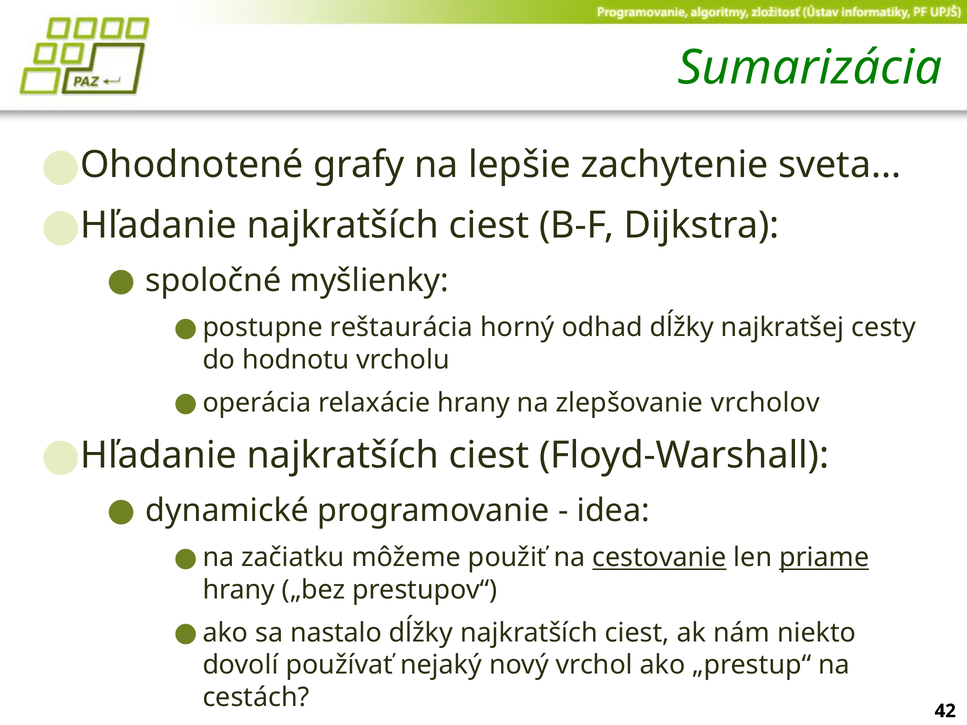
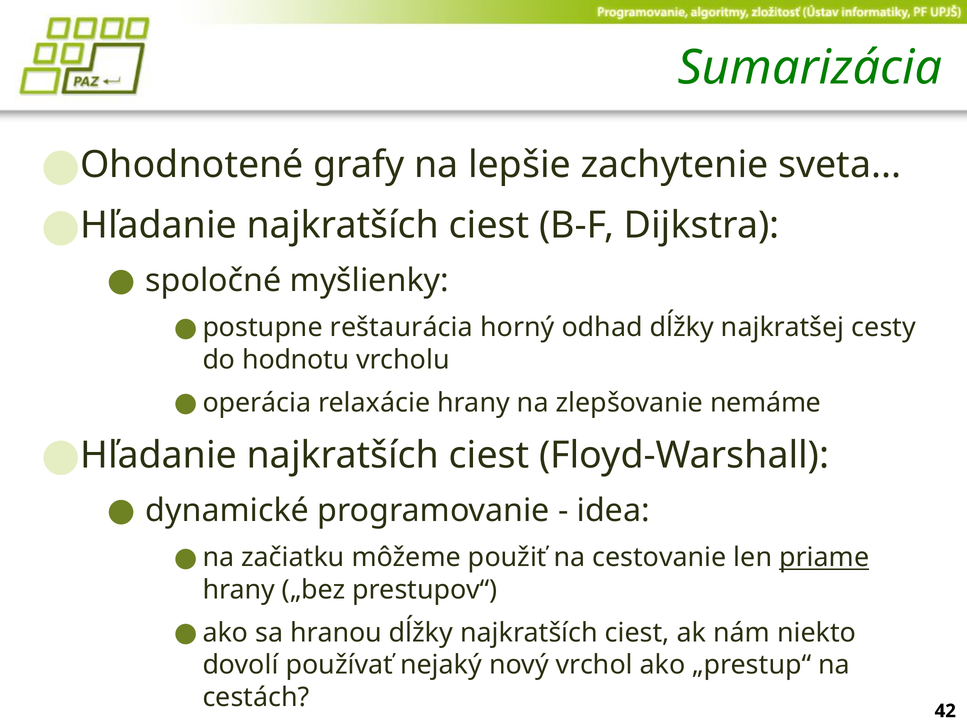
vrcholov: vrcholov -> nemáme (766, 403)
cestovanie underline: present -> none (659, 558)
nastalo: nastalo -> hranou (336, 633)
